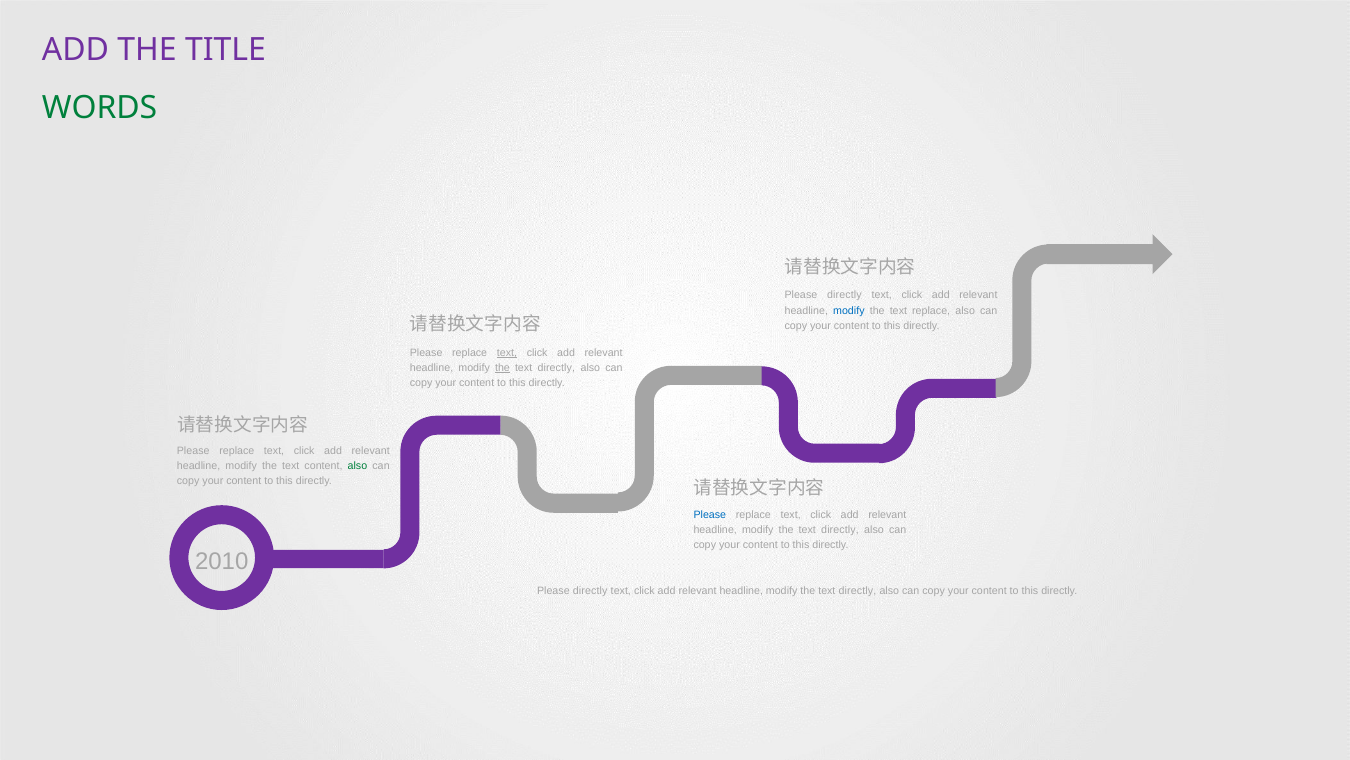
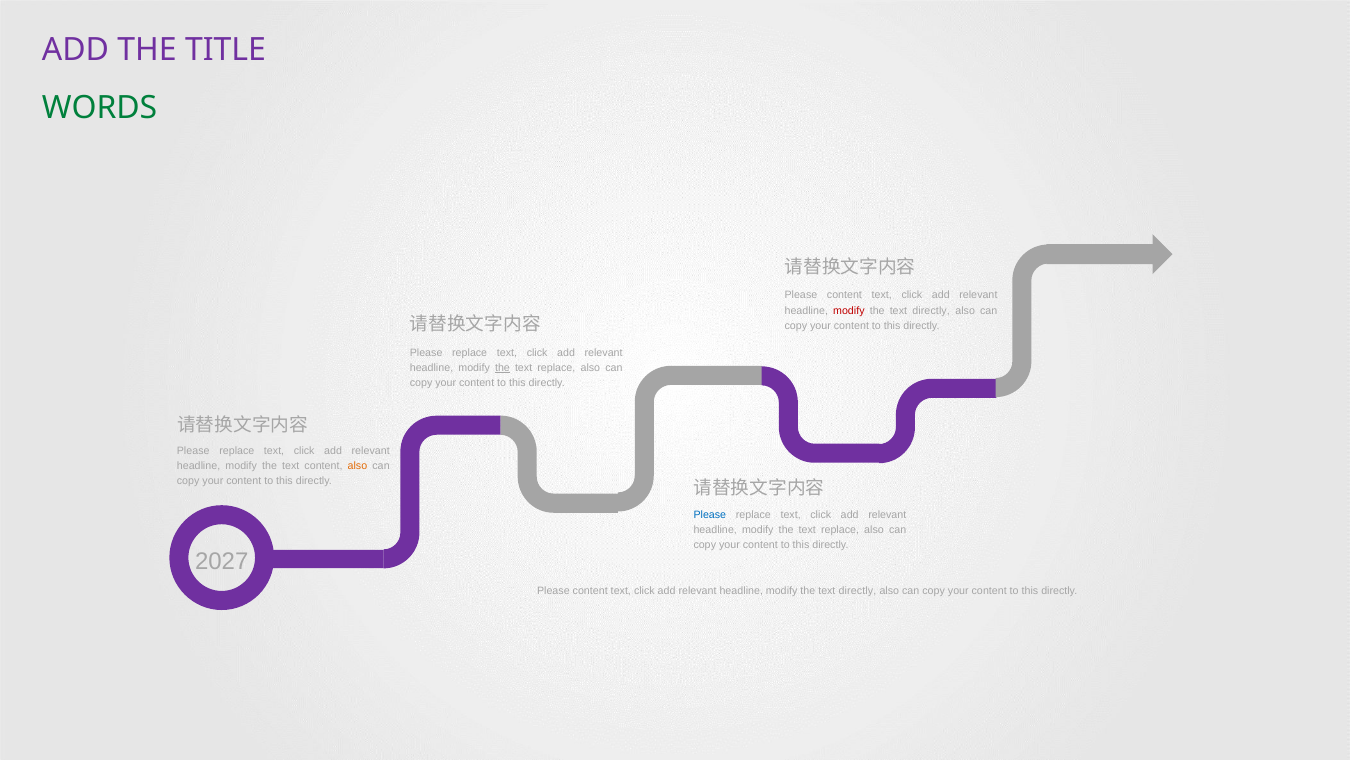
directly: directly -> content (844, 295)
modify colour: blue -> red (849, 310)
replace: replace -> directly (931, 310)
text underline: present -> none (507, 352)
directly: directly -> replace (556, 368)
also colour: green -> orange (357, 466)
directly: directly -> replace (840, 530)
2010: 2010 -> 2027 (222, 561)
directly: directly -> content (590, 591)
